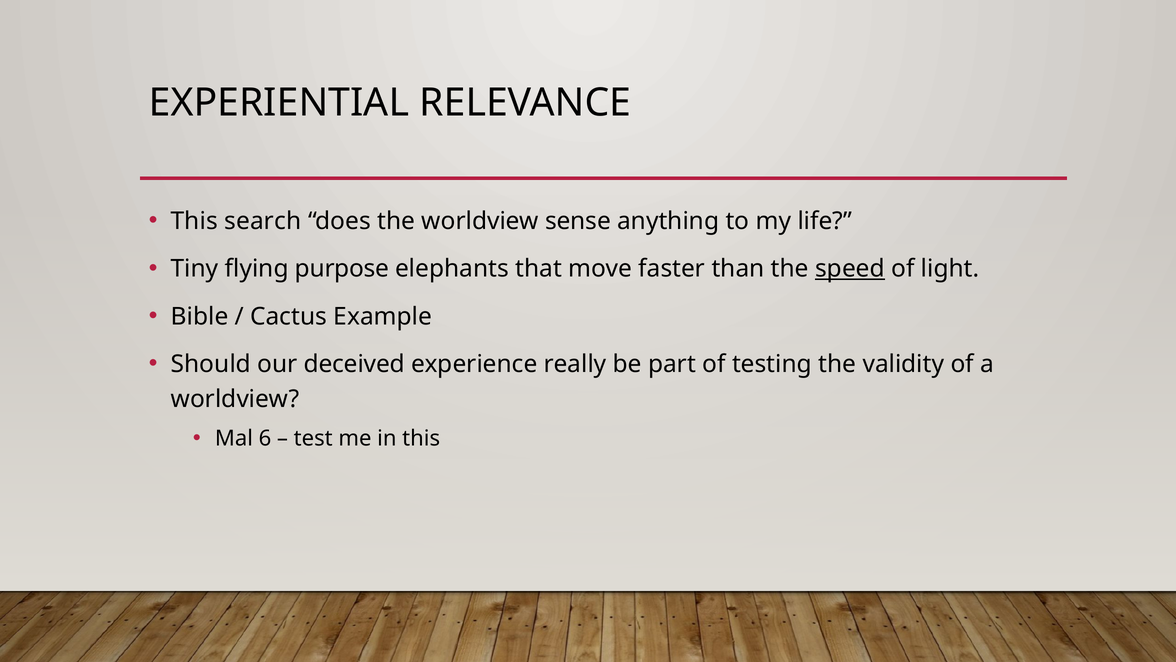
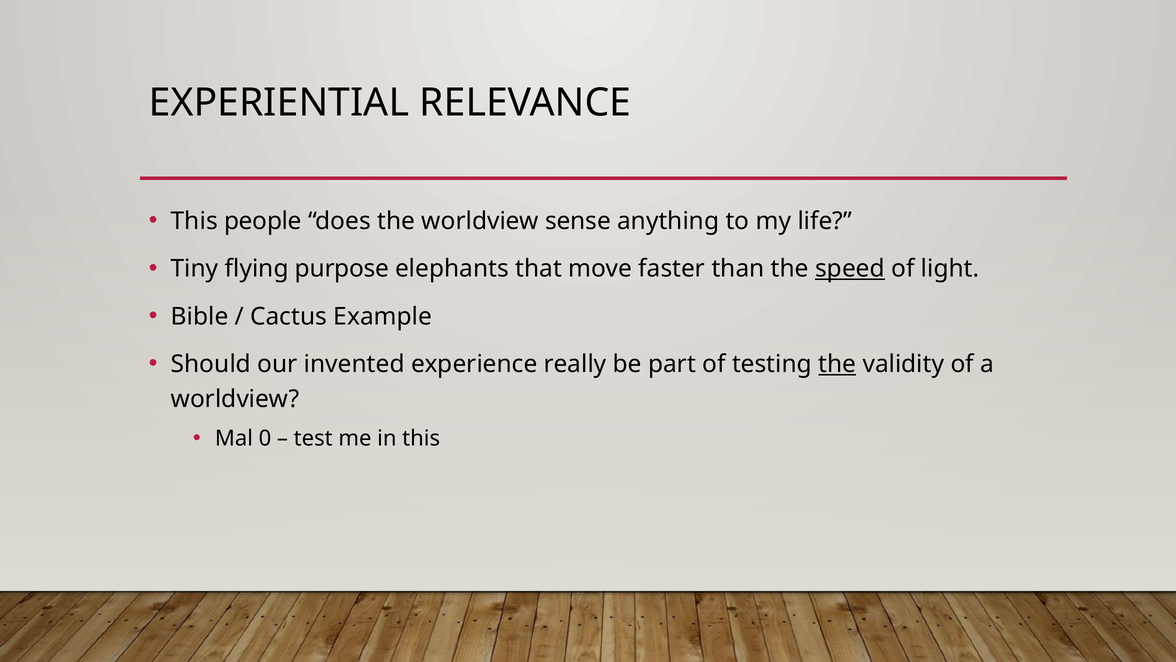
search: search -> people (263, 221)
deceived: deceived -> invented (354, 364)
the underline: none -> present (837, 364)
6: 6 -> 0 (265, 438)
